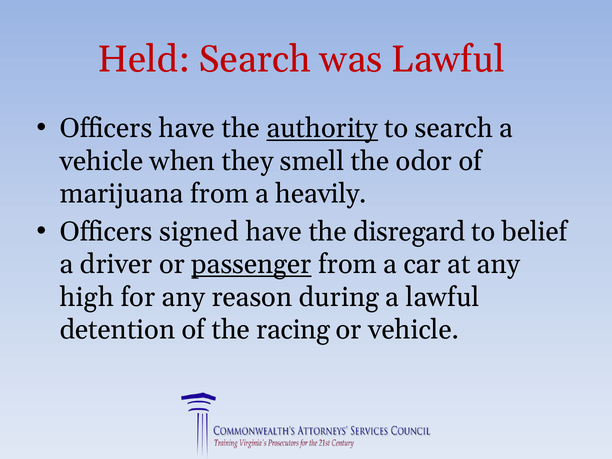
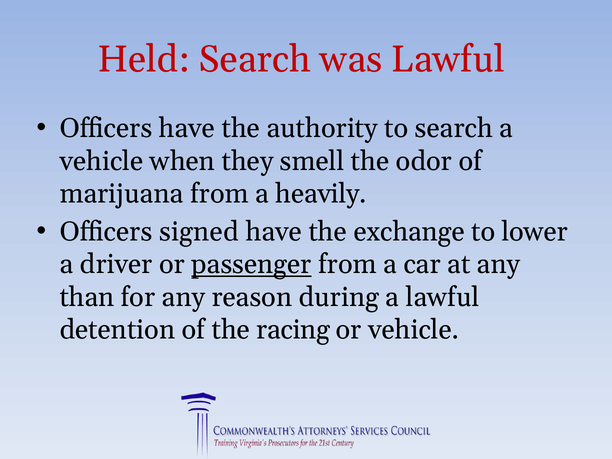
authority underline: present -> none (322, 128)
disregard: disregard -> exchange (409, 232)
belief: belief -> lower (535, 232)
high: high -> than (87, 297)
